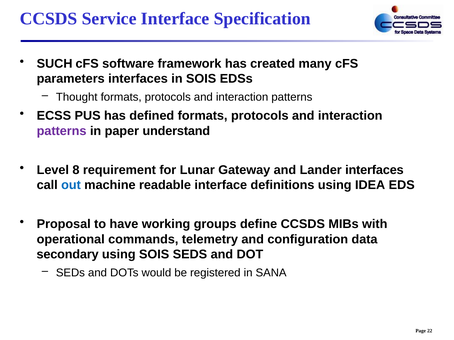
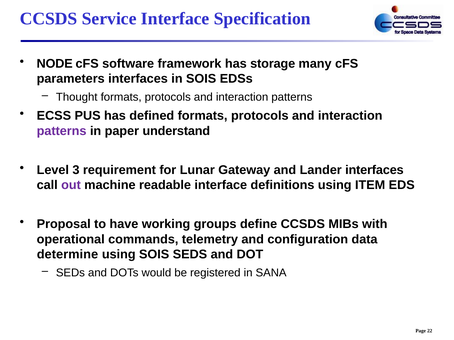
SUCH: SUCH -> NODE (55, 64)
created: created -> storage (273, 64)
8: 8 -> 3 (76, 170)
out colour: blue -> purple (71, 185)
IDEA: IDEA -> ITEM (370, 185)
secondary: secondary -> determine (67, 255)
